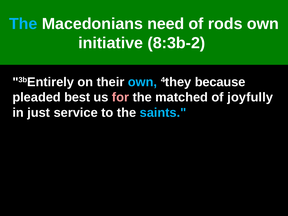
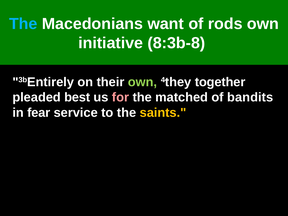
need: need -> want (166, 24)
8:3b-2: 8:3b-2 -> 8:3b-8 (176, 43)
own colour: light blue -> light green (143, 82)
because: because -> together (220, 82)
joyfully: joyfully -> bandits (250, 97)
just: just -> fear (39, 113)
saints colour: light blue -> yellow (163, 113)
